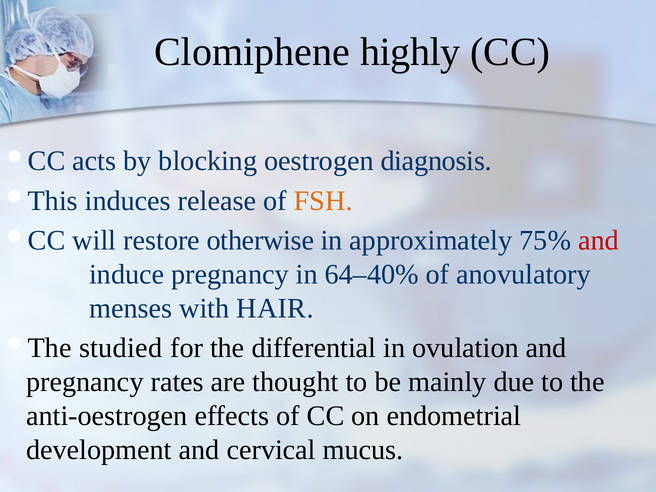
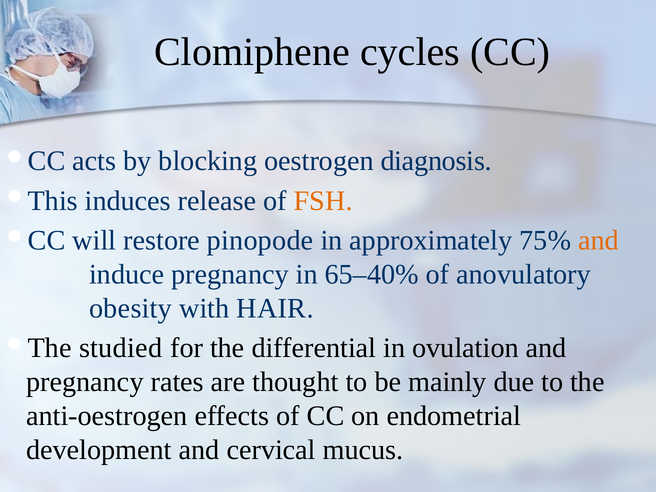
highly: highly -> cycles (410, 52)
otherwise: otherwise -> pinopode (260, 241)
and colour: red -> orange (598, 241)
64–40%: 64–40% -> 65–40% (372, 274)
menses: menses -> obesity (131, 308)
